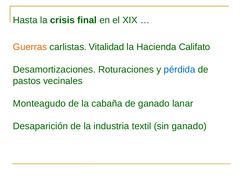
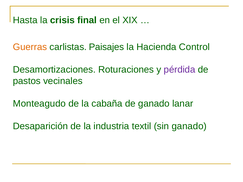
Vitalidad: Vitalidad -> Paisajes (106, 47)
Califato: Califato -> Control (194, 47)
pérdida colour: blue -> purple (180, 70)
